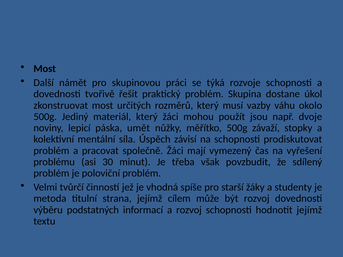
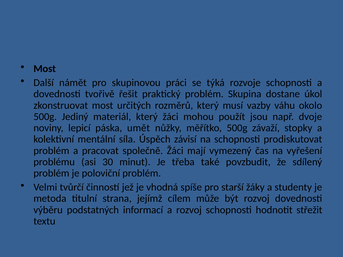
však: však -> také (210, 162)
hodnotit jejímž: jejímž -> střežit (309, 210)
